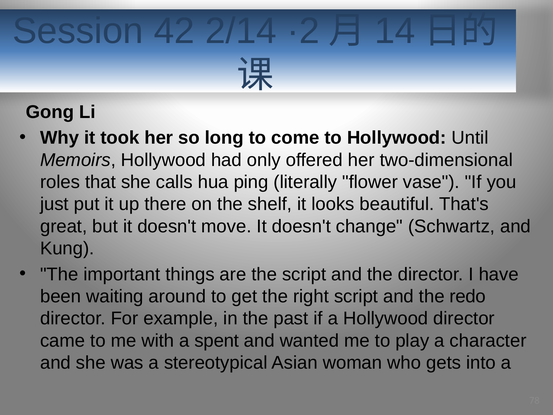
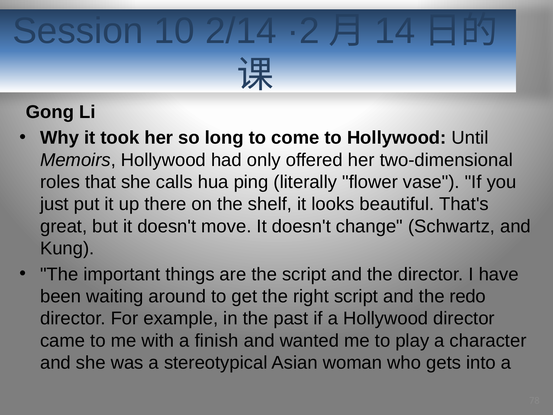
42: 42 -> 10 (174, 31)
spent: spent -> finish (217, 340)
